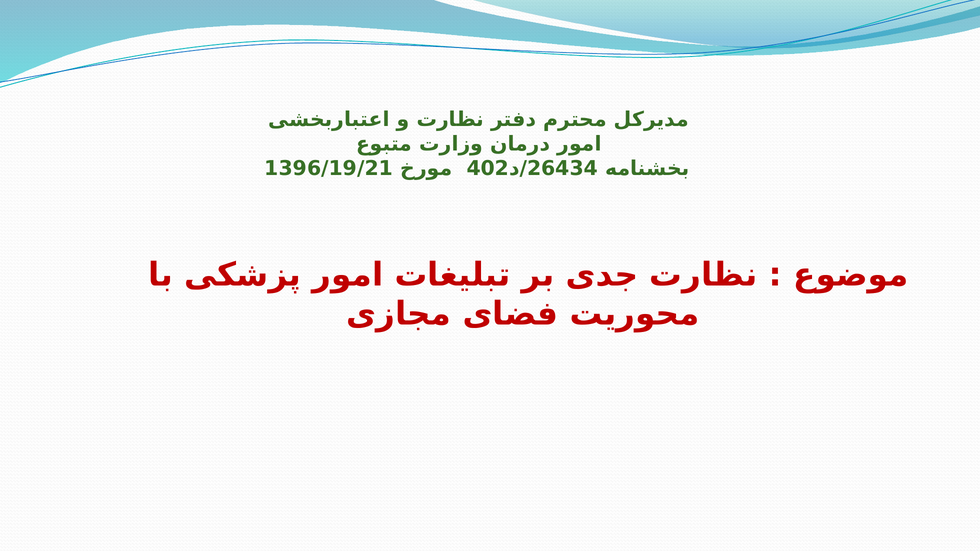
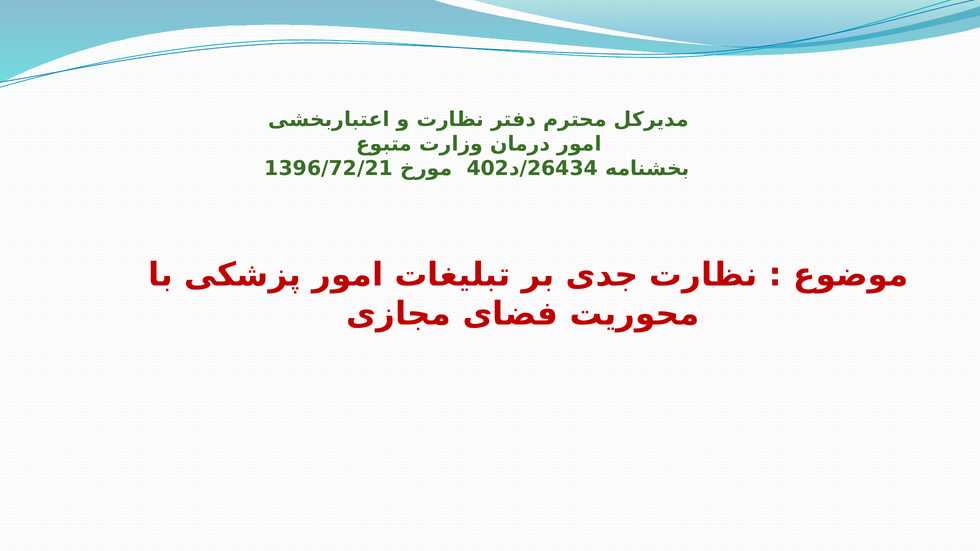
1396/19/21: 1396/19/21 -> 1396/72/21 (329, 169)
